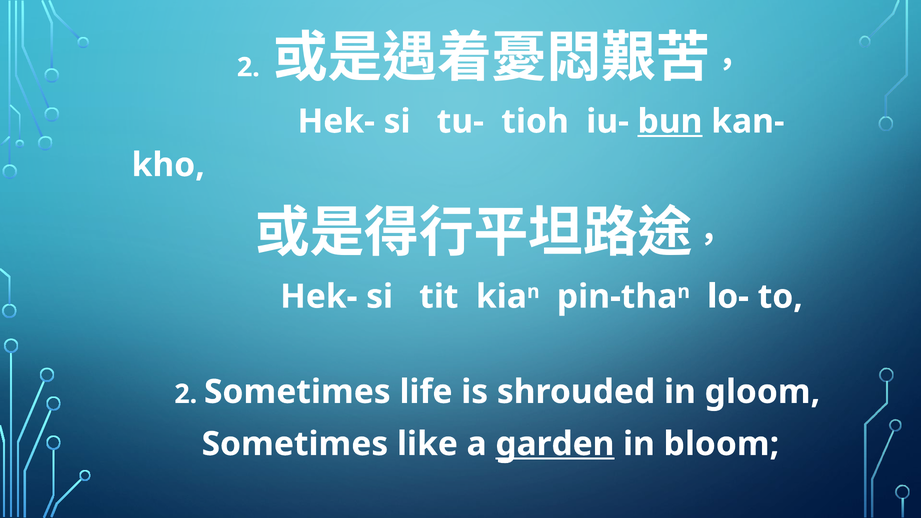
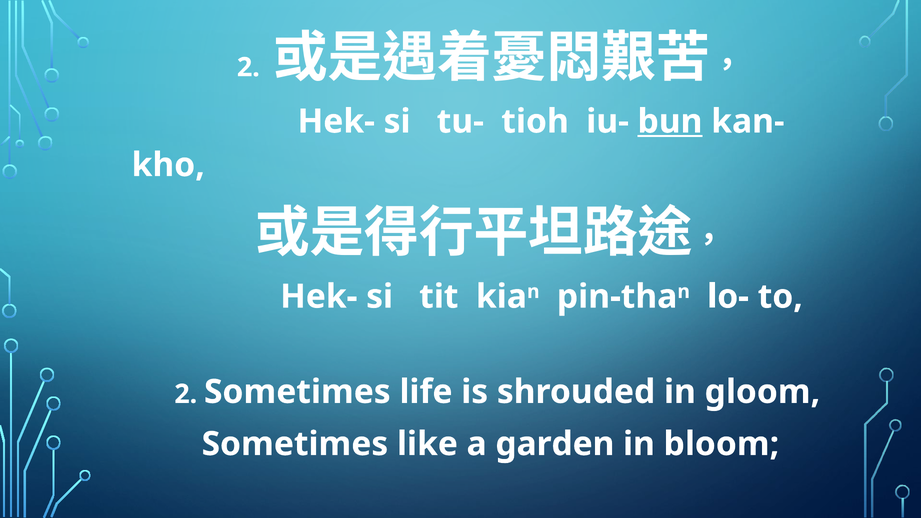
garden underline: present -> none (555, 444)
